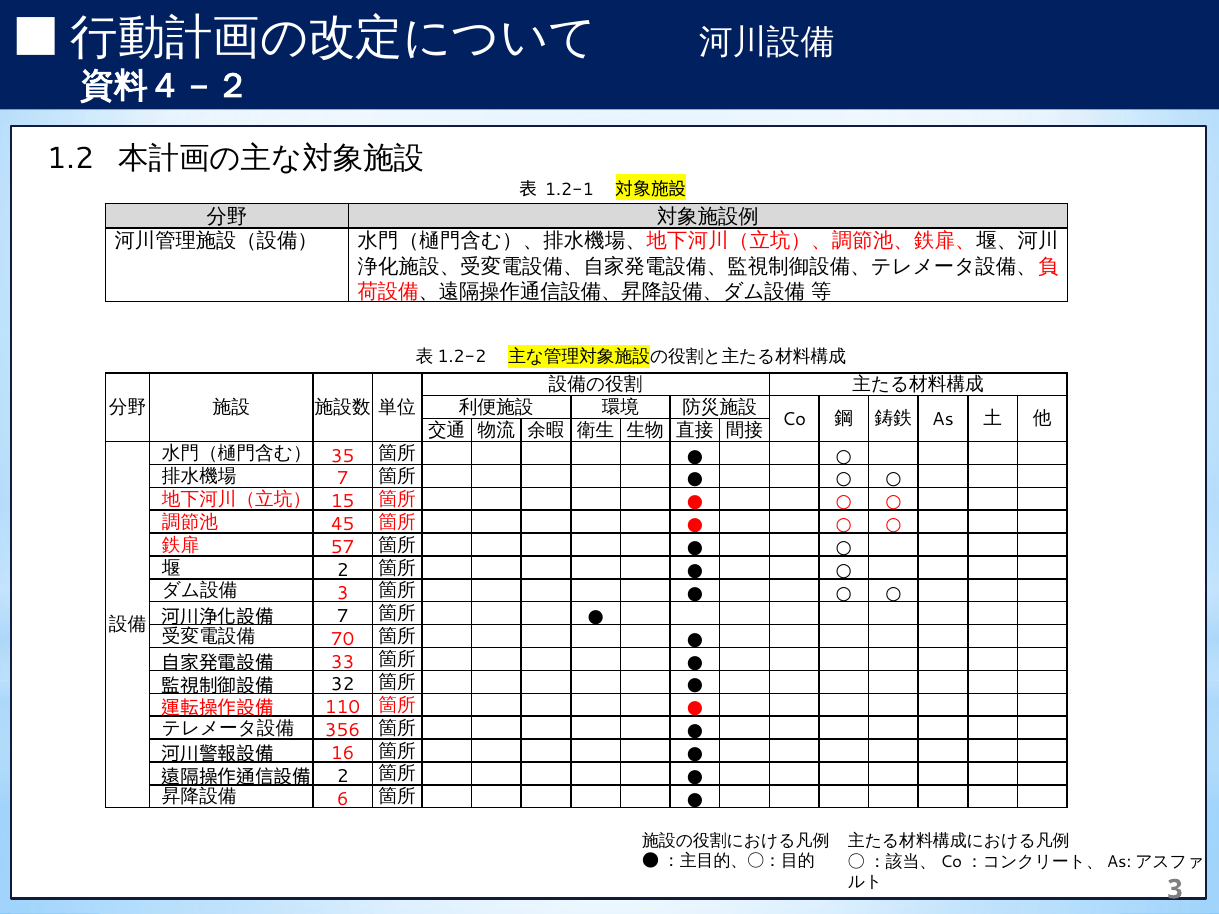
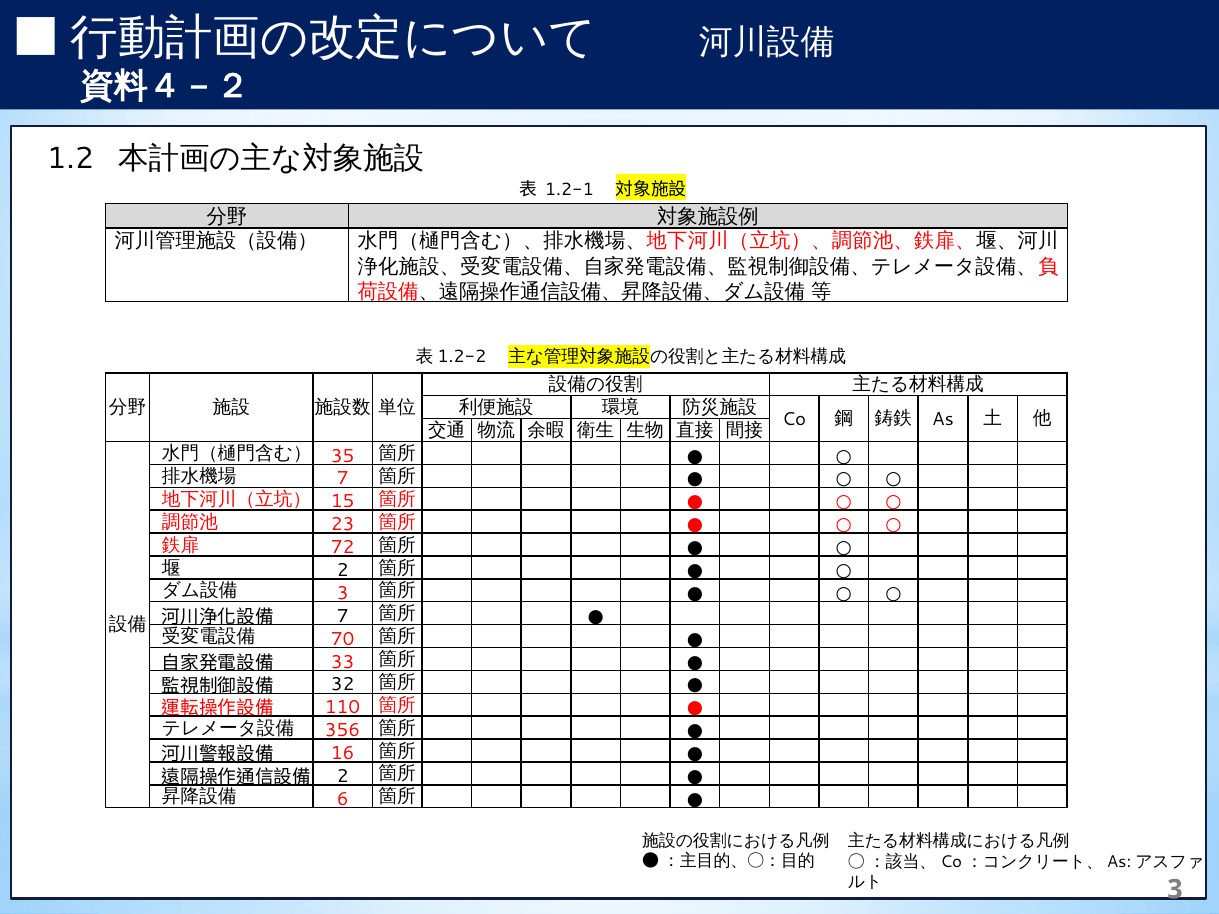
45: 45 -> 23 (343, 525)
57: 57 -> 72 (343, 548)
